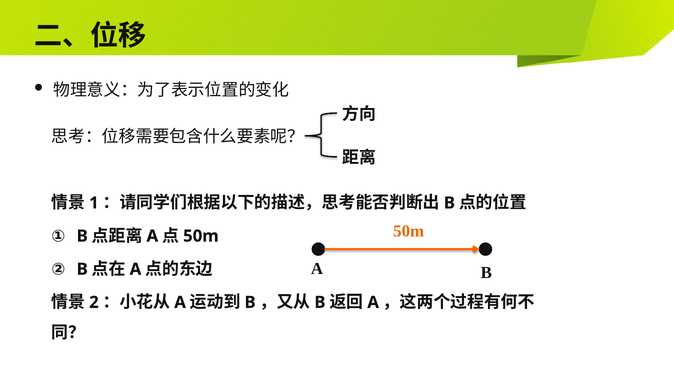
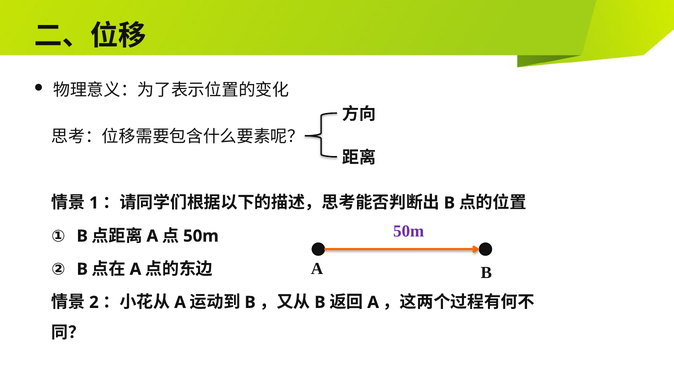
50m colour: orange -> purple (409, 232)
